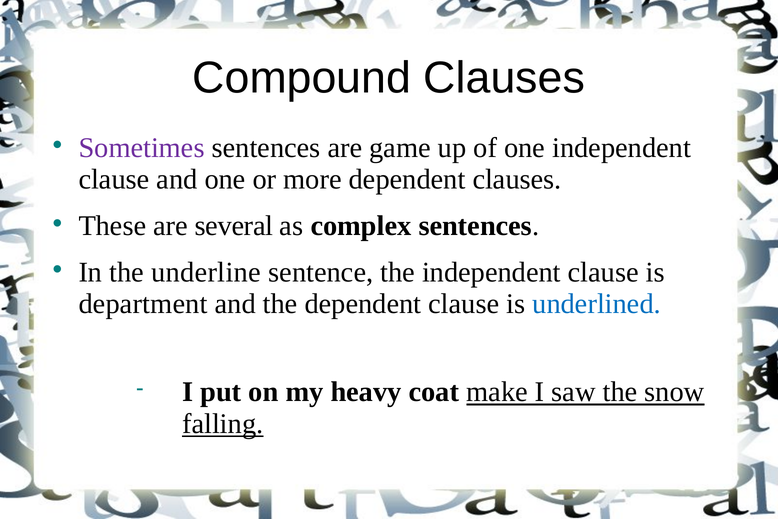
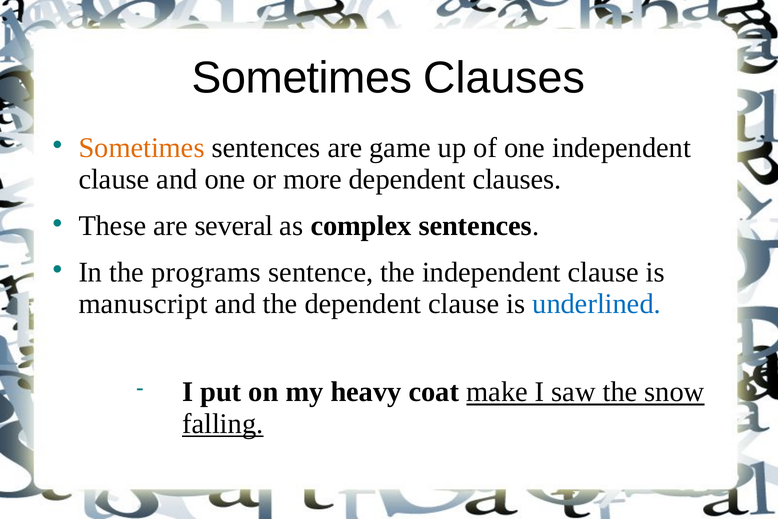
Compound: Compound -> Sometimes (302, 78)
Sometimes colour: purple -> orange (142, 148)
underline: underline -> programs (206, 272)
department: department -> manuscript (143, 304)
